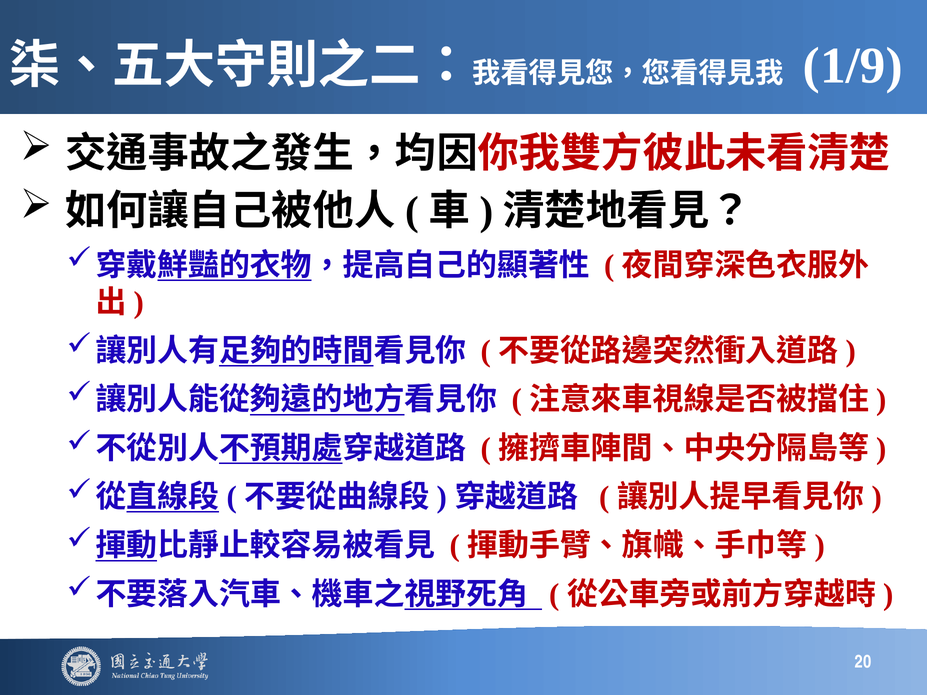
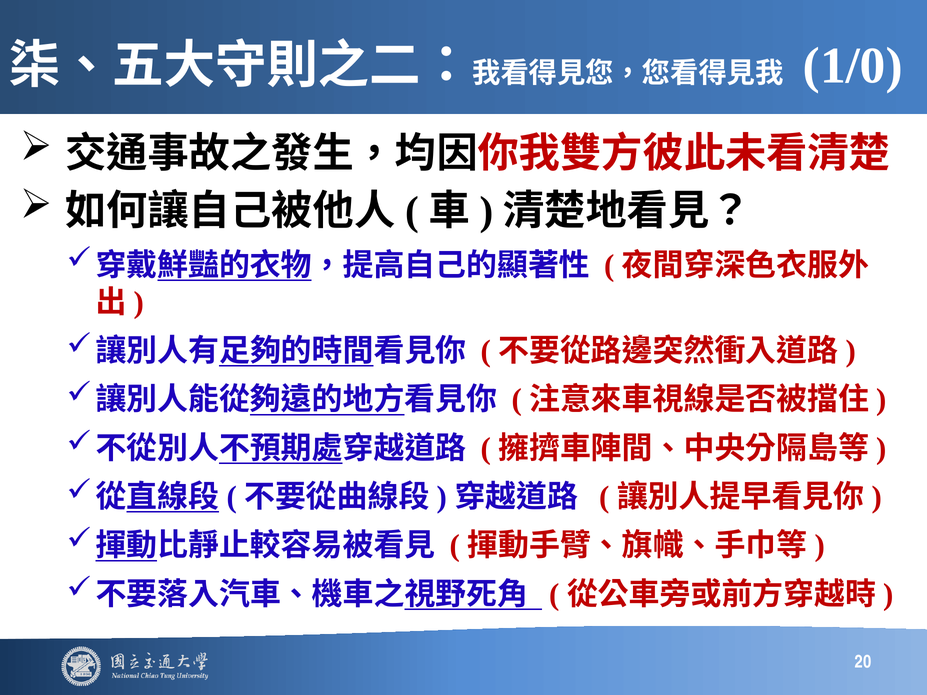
1/9: 1/9 -> 1/0 (853, 66)
